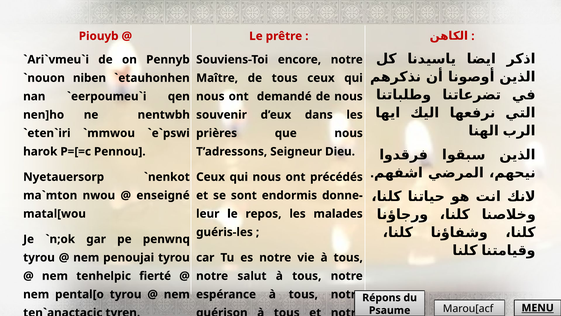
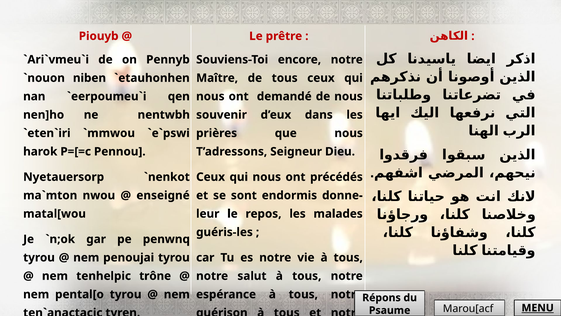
fierté: fierté -> trône (155, 276)
